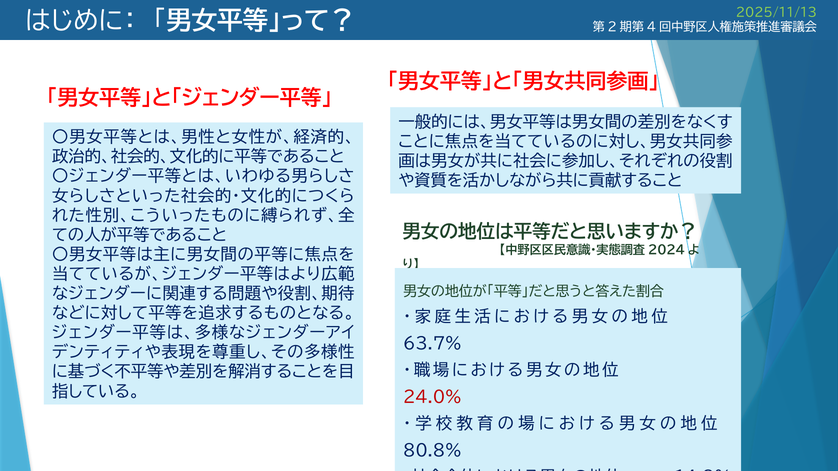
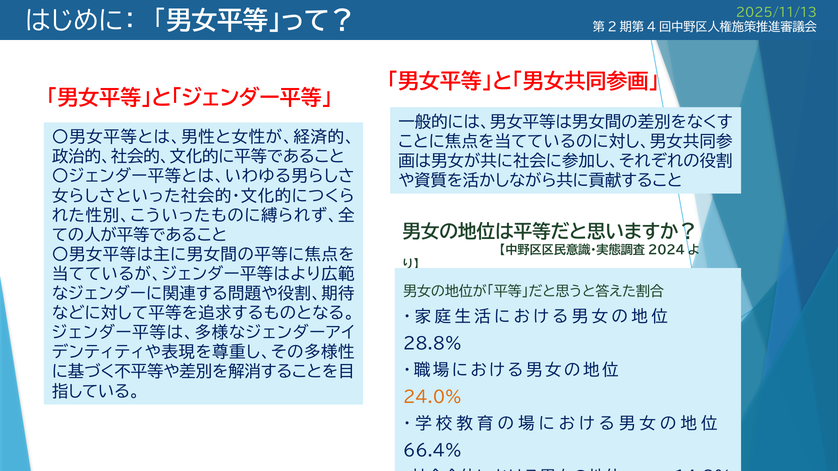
63.7%: 63.7% -> 28.8% (432, 344)
24.0% colour: red -> orange (432, 398)
80.8%: 80.8% -> 66.4% (432, 451)
